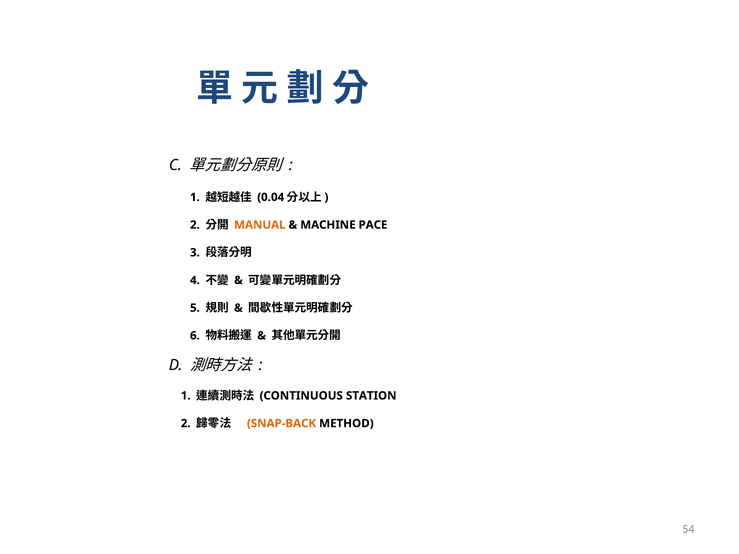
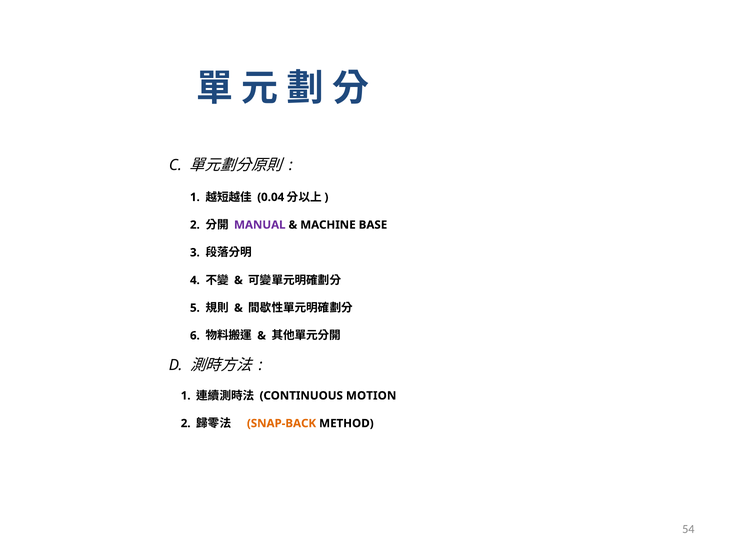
MANUAL colour: orange -> purple (260, 225)
PACE: PACE -> BASE (373, 225)
STATION: STATION -> MOTION (371, 396)
